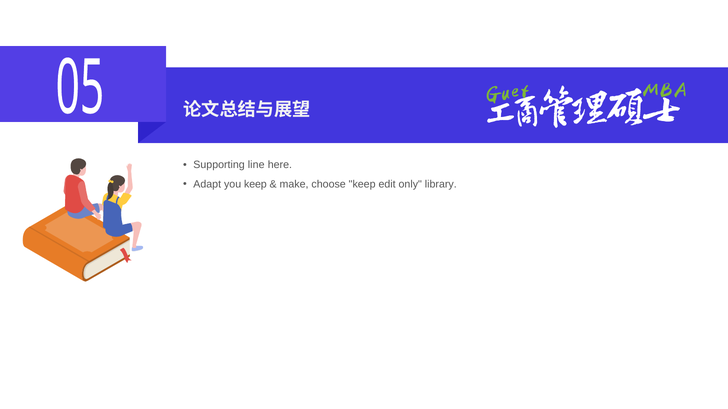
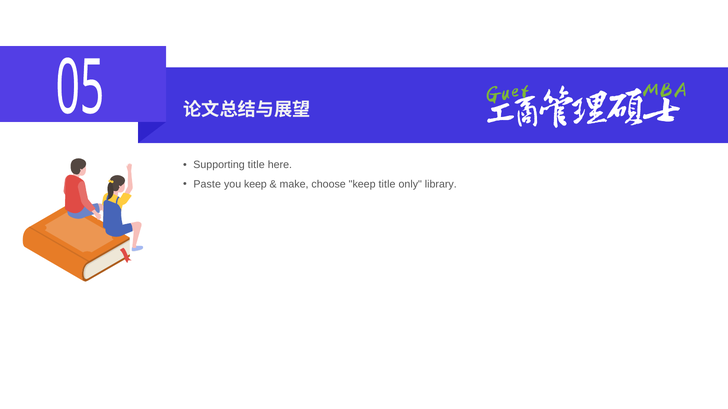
Supporting line: line -> title (256, 165)
Adapt: Adapt -> Paste (207, 184)
keep edit: edit -> title (387, 184)
